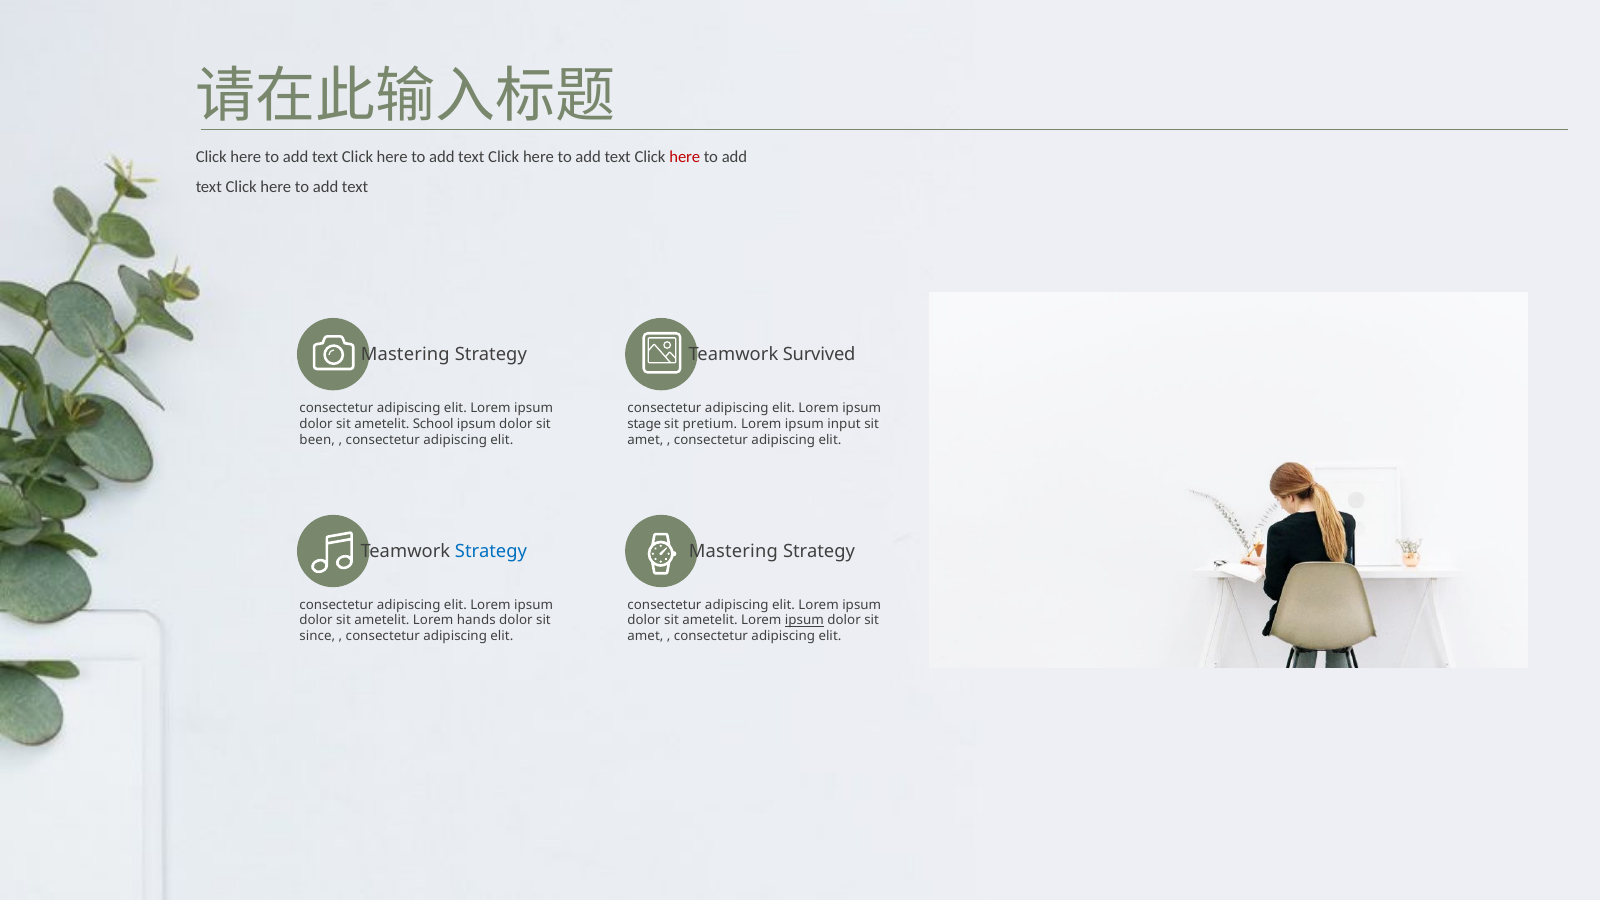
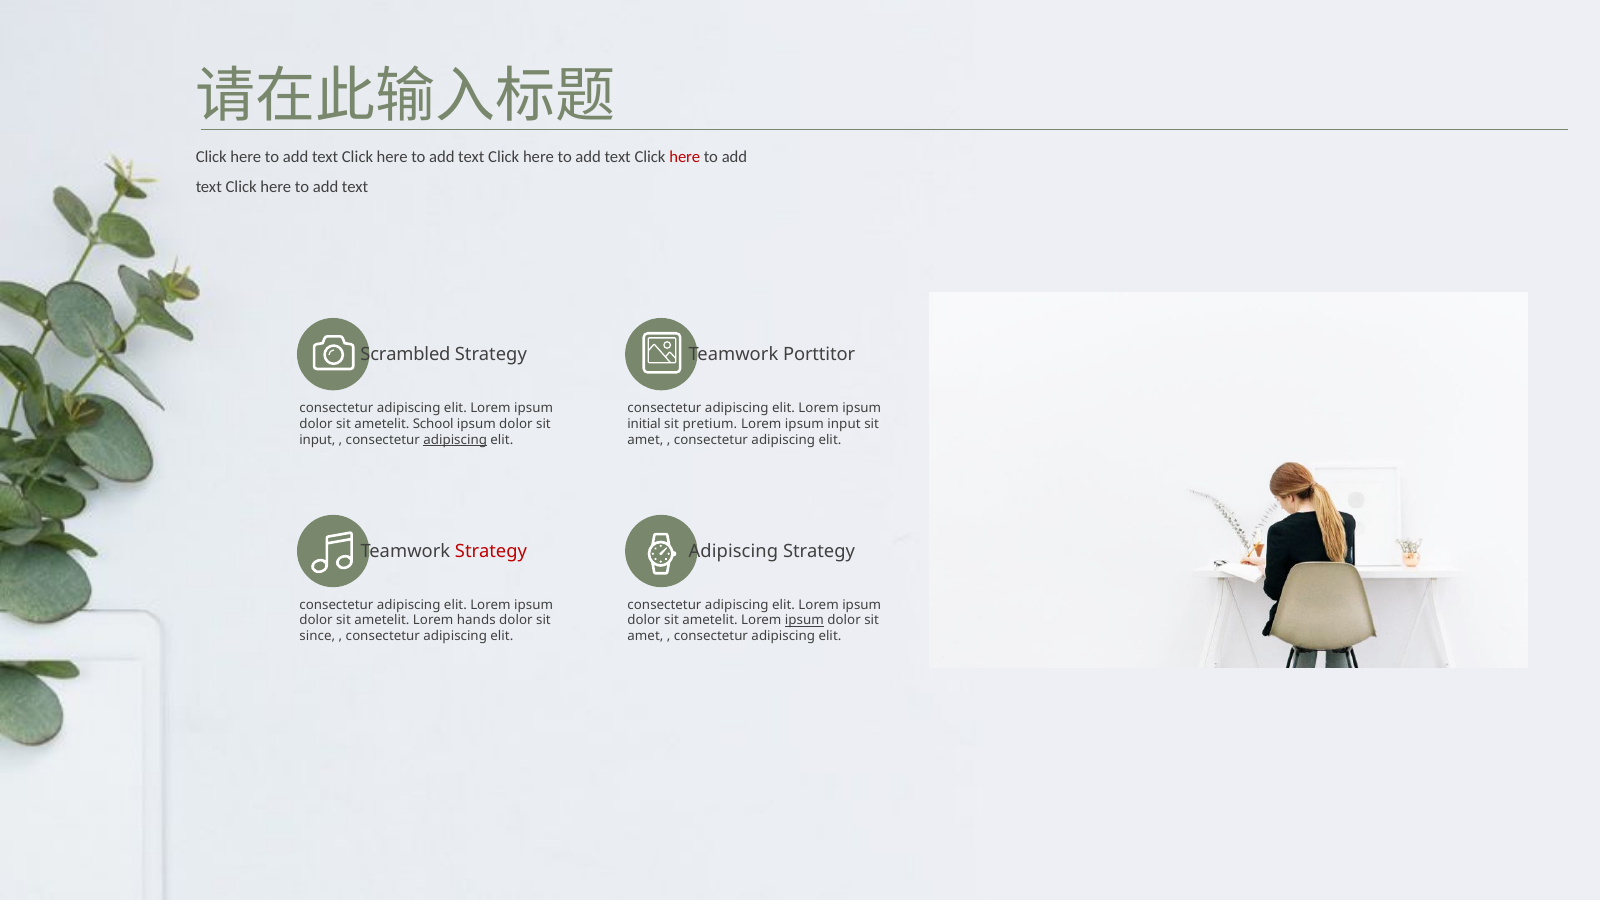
Mastering: Mastering -> Scrambled (405, 355)
Survived: Survived -> Porttitor (819, 355)
stage: stage -> initial (644, 424)
been: been -> input (317, 440)
adipiscing underline: none -> present (455, 440)
Strategy colour: blue -> red (491, 552)
Mastering: Mastering -> Adipiscing (733, 552)
